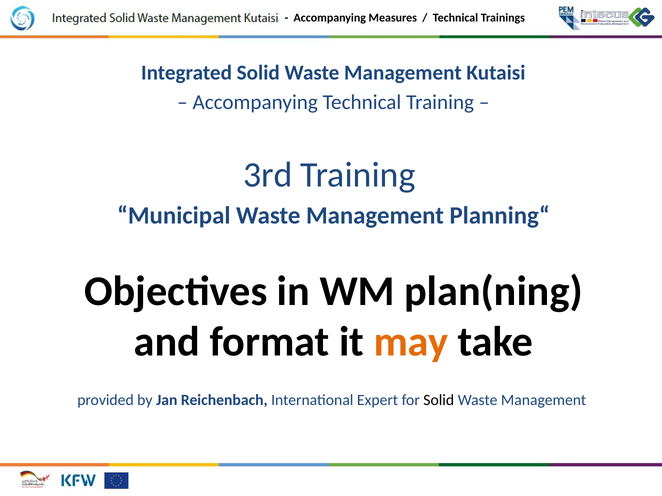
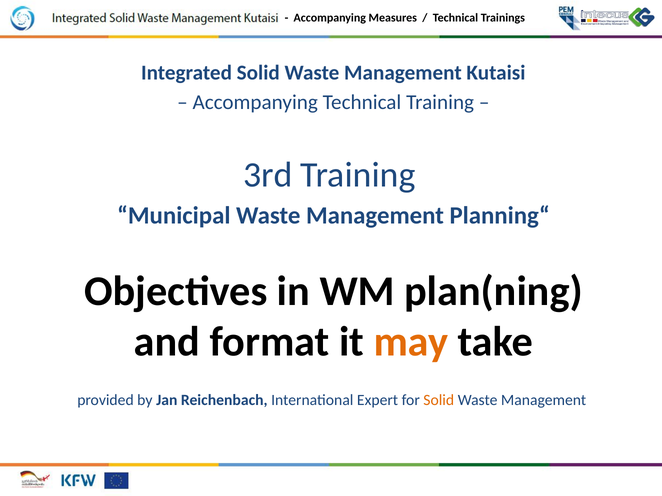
Solid colour: black -> orange (439, 401)
